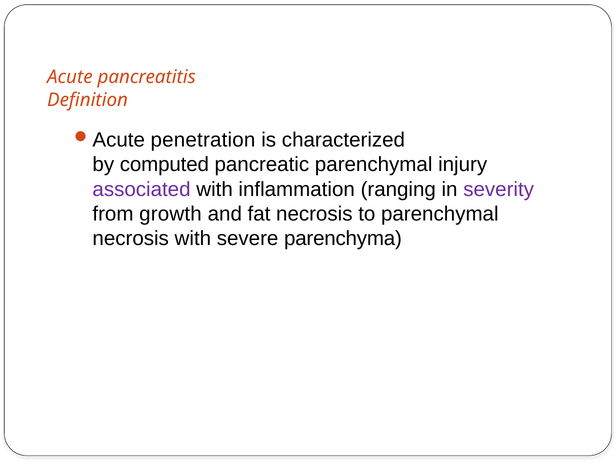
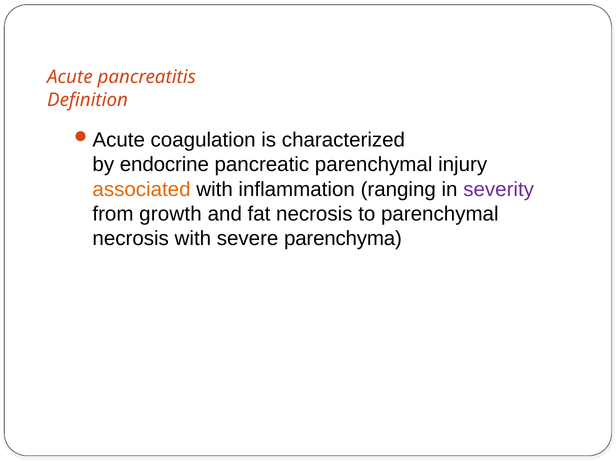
penetration: penetration -> coagulation (203, 140)
computed: computed -> endocrine (164, 165)
associated colour: purple -> orange (142, 189)
